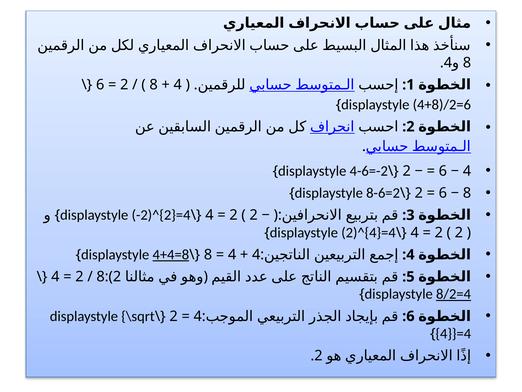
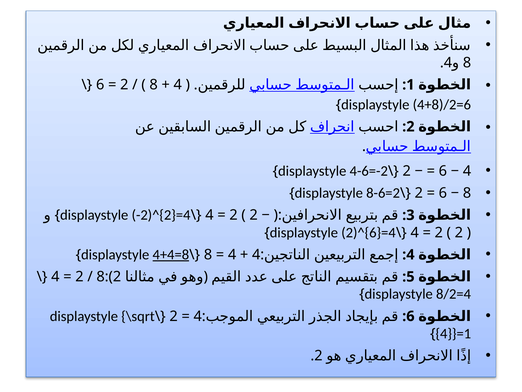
2)^{4}=4: 2)^{4}=4 -> 2)^{6}=4 (368, 232)
8/2=4 underline: present -> none (454, 294)
4}}=4: 4}}=4 -> 4}}=1 (453, 333)
